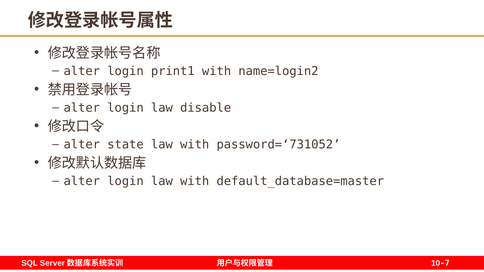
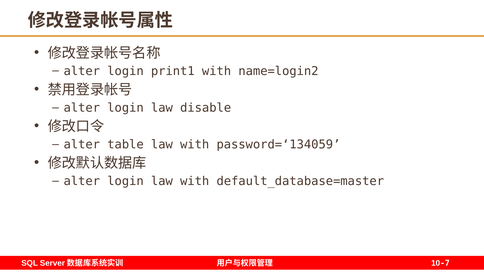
state: state -> table (125, 145)
password=‘731052: password=‘731052 -> password=‘134059 (278, 145)
